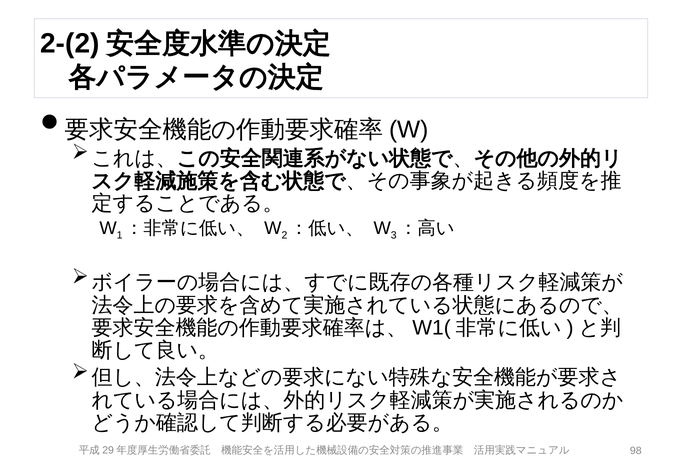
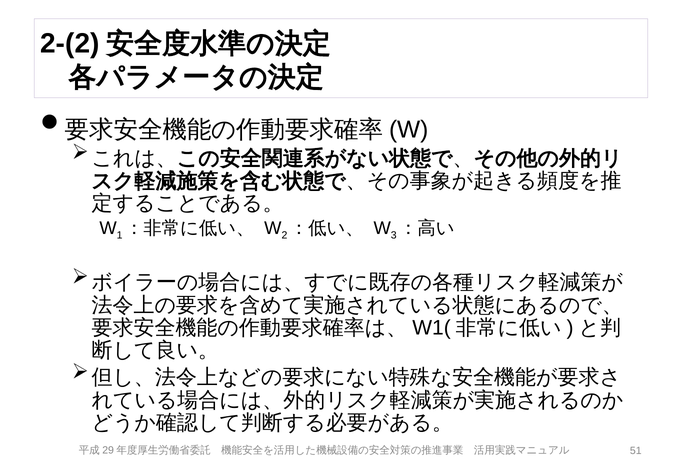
98: 98 -> 51 (636, 451)
